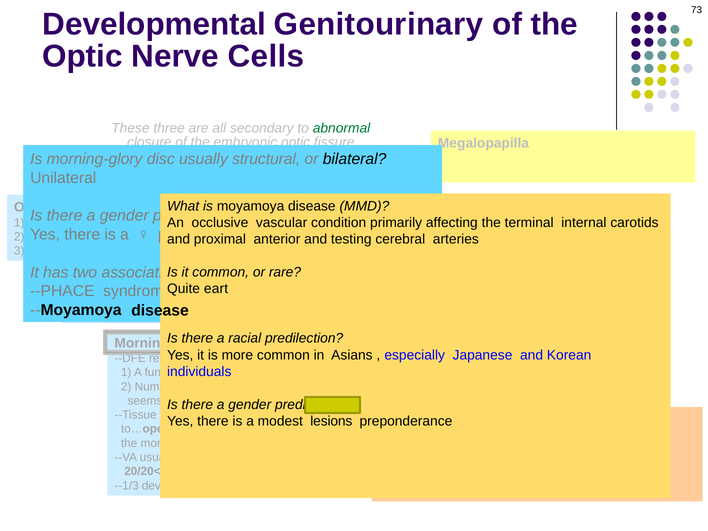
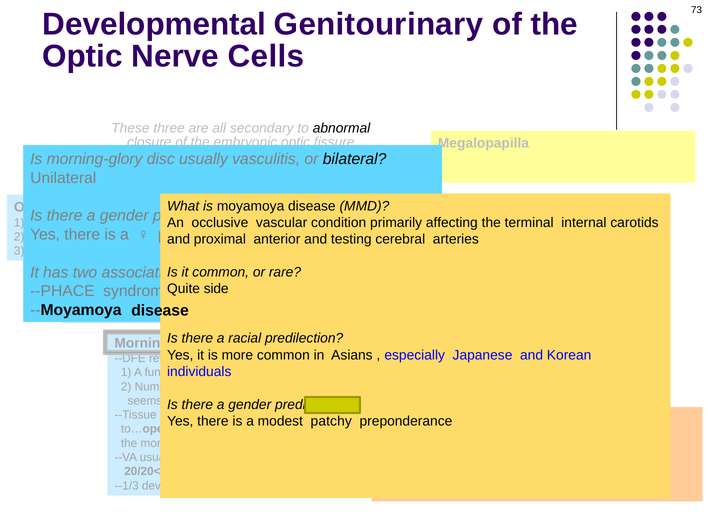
abnormal colour: green -> black (342, 128)
structural: structural -> vasculitis (266, 159)
eart: eart -> side (216, 289)
lesions: lesions -> patchy (331, 421)
